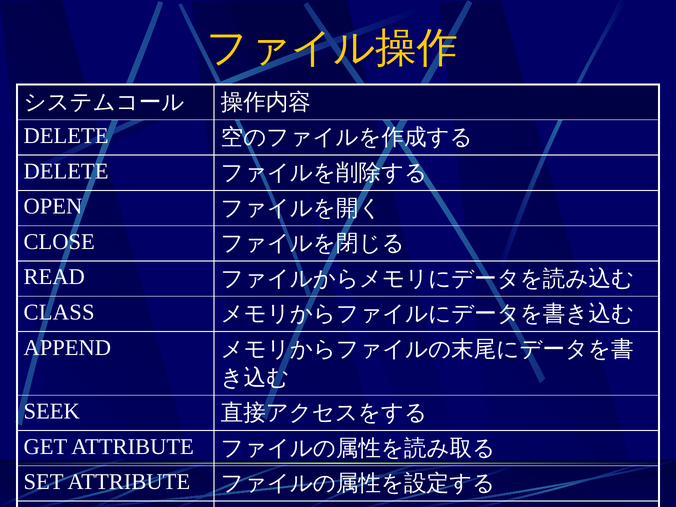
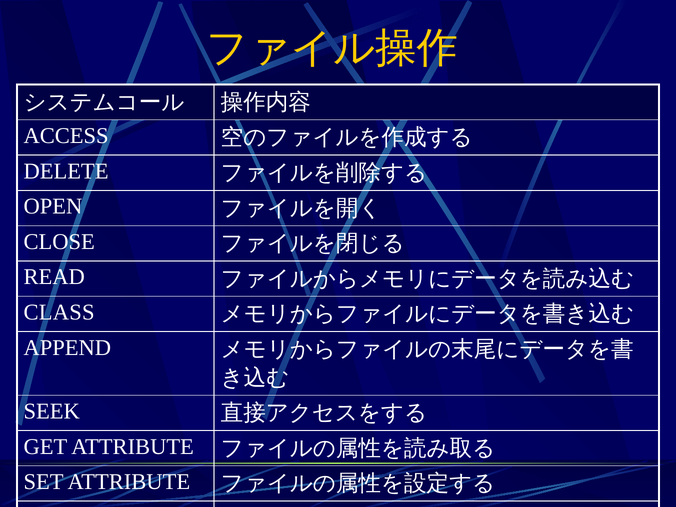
DELETE: DELETE -> ACCESS (66, 136)
